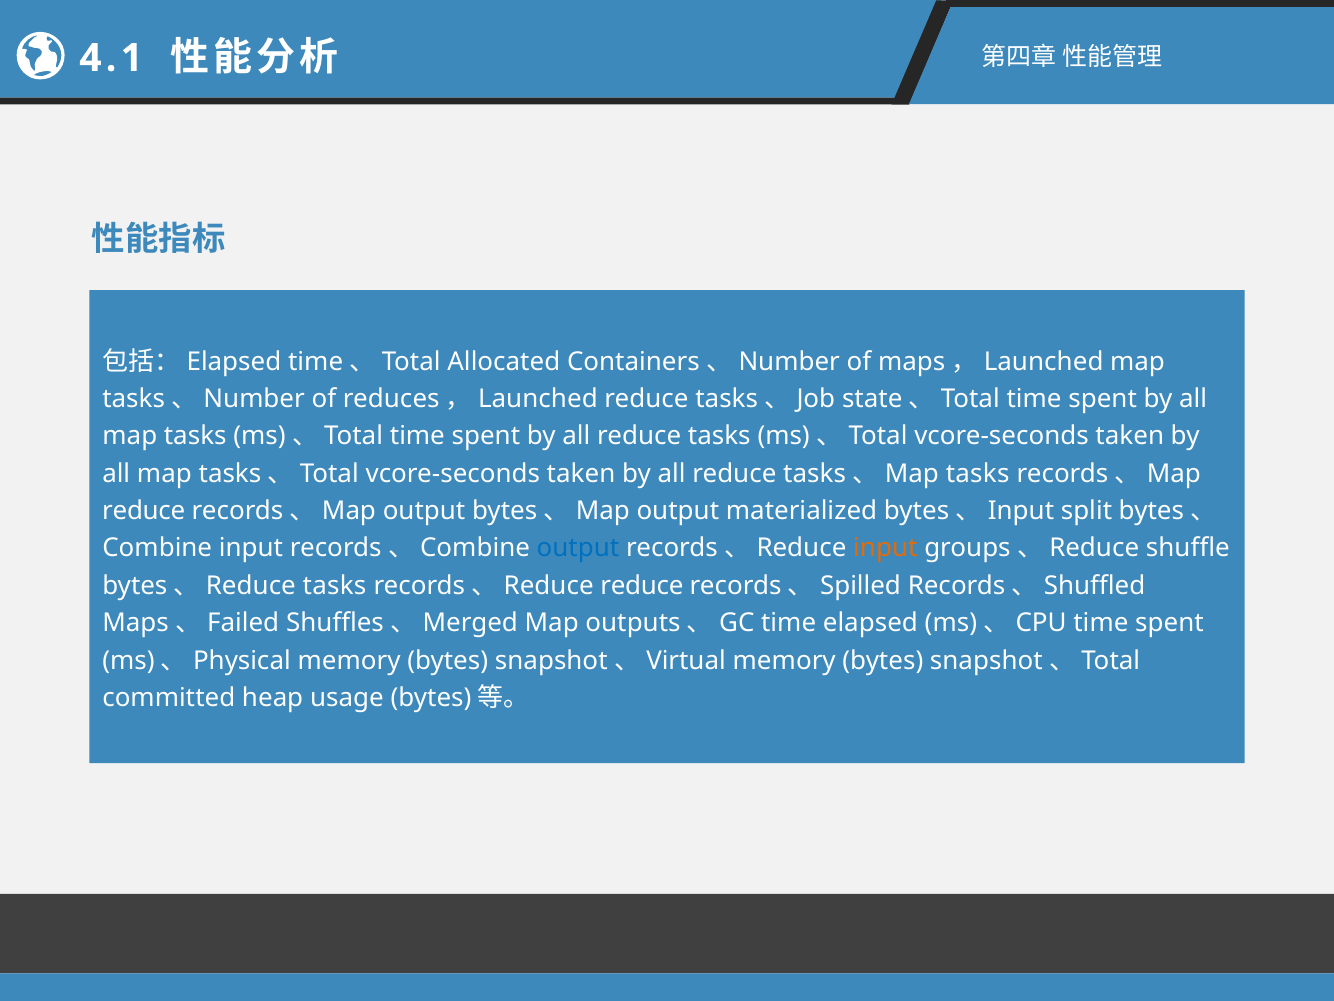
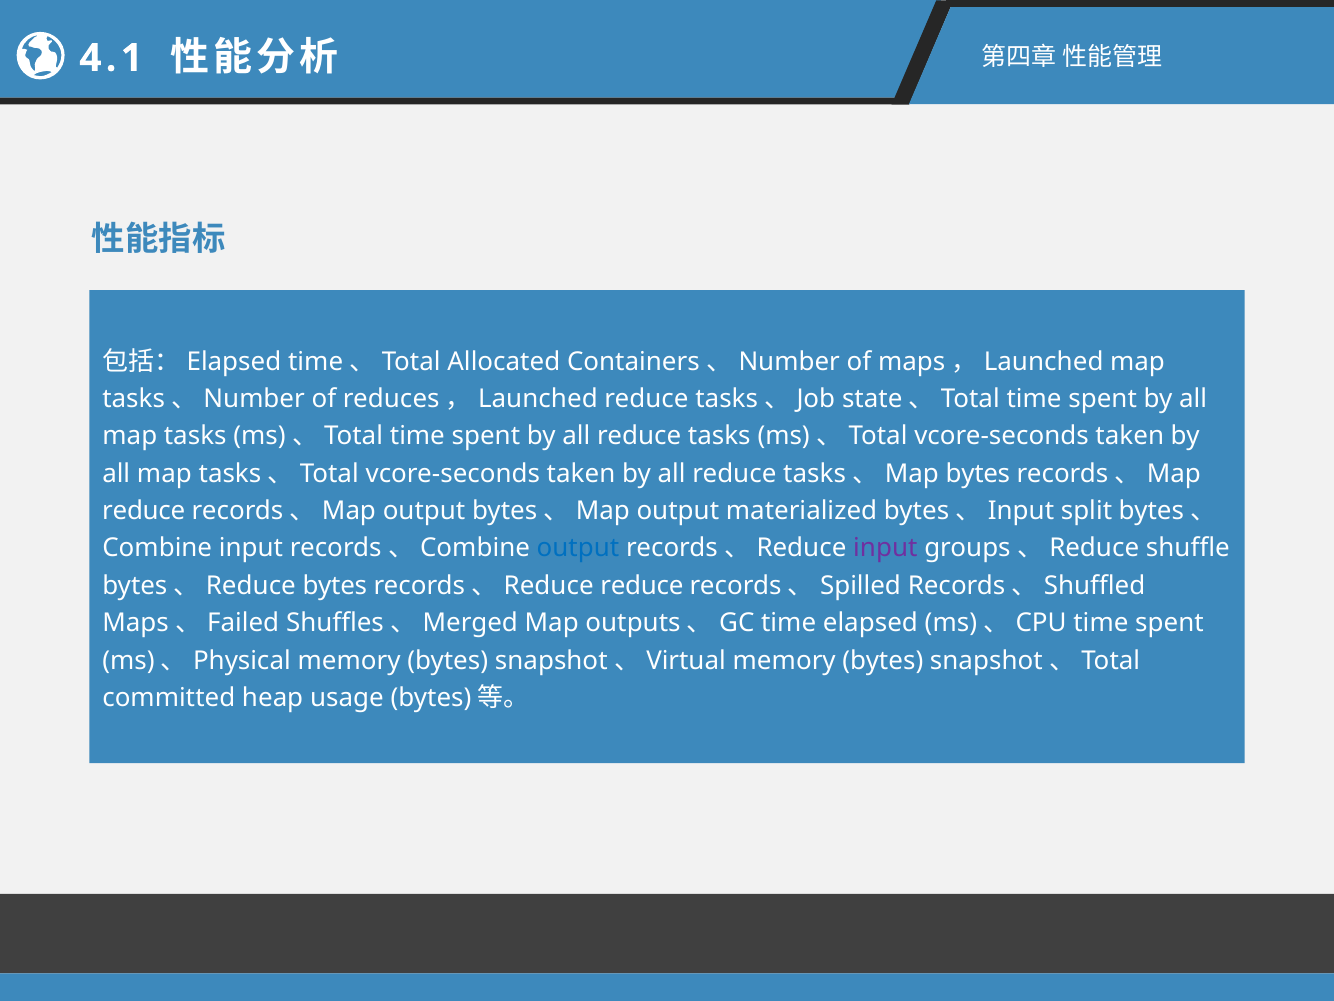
tasks: tasks -> bytes (978, 473)
input colour: orange -> purple (885, 548)
bytes、Reduce tasks: tasks -> bytes (335, 585)
